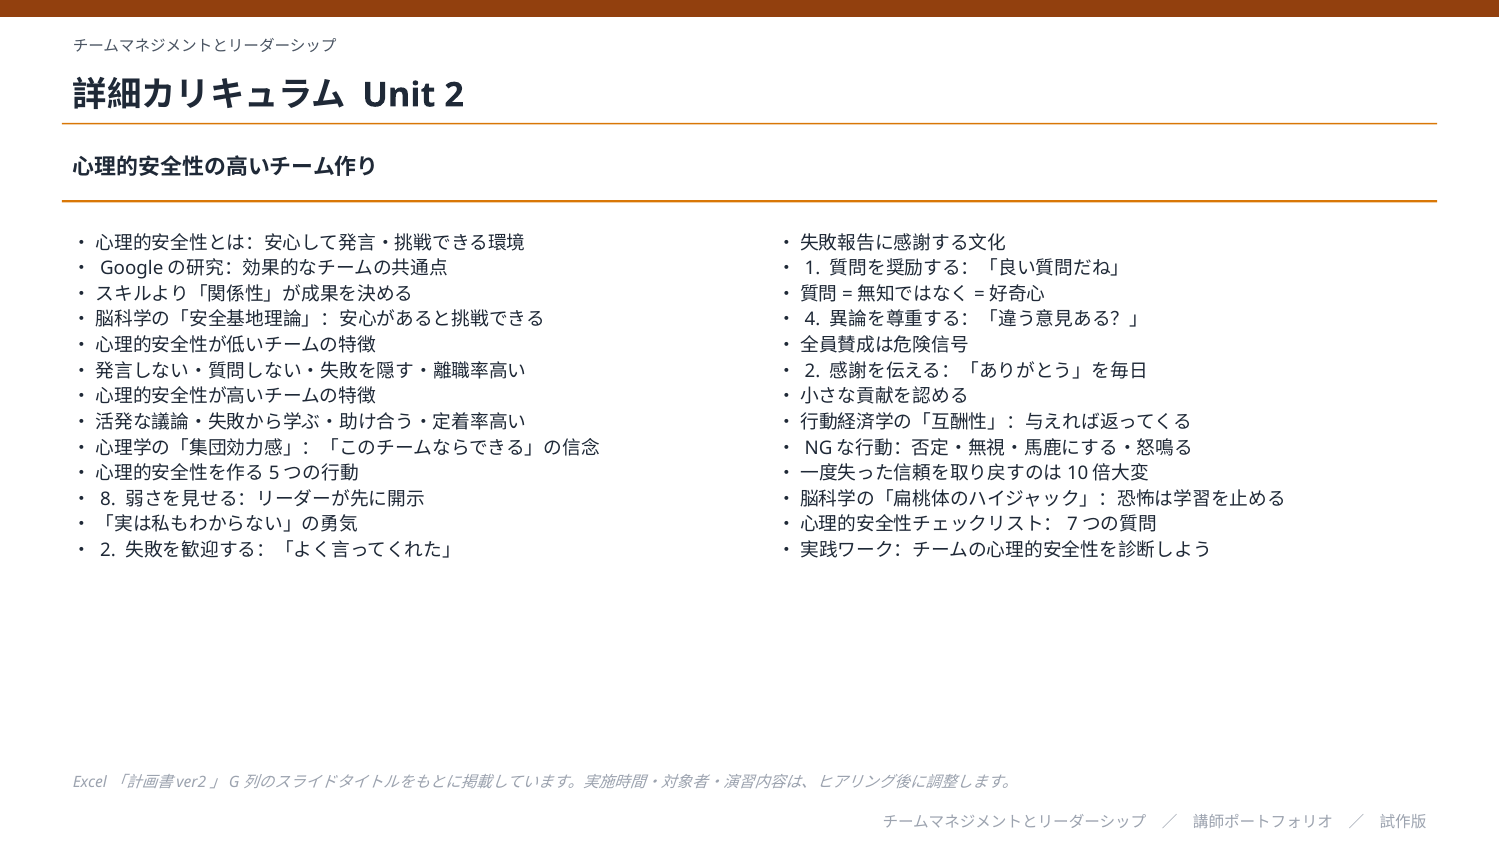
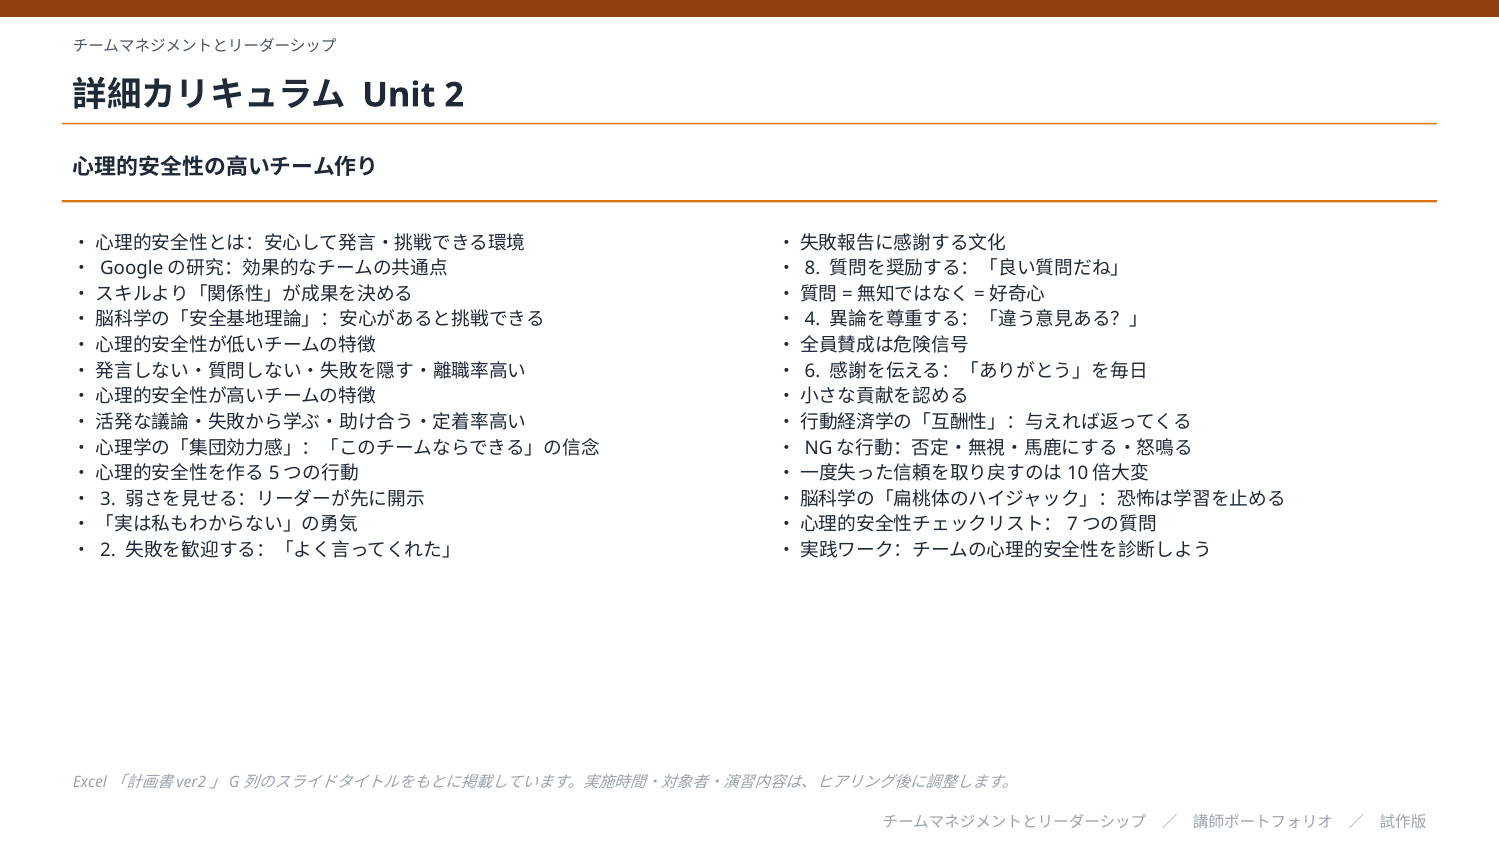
1: 1 -> 8 (813, 269)
2: 2 -> 6 (813, 371)
8: 8 -> 3 (108, 499)
